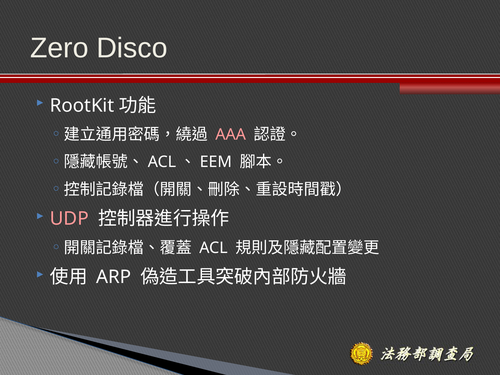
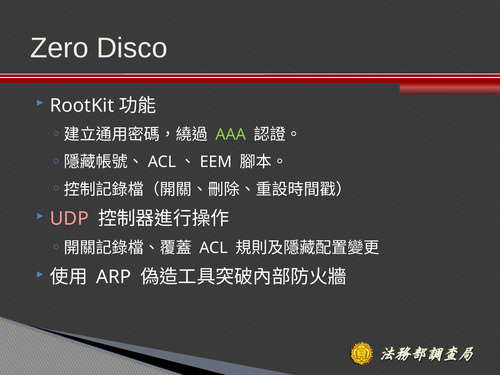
AAA colour: pink -> light green (231, 134)
